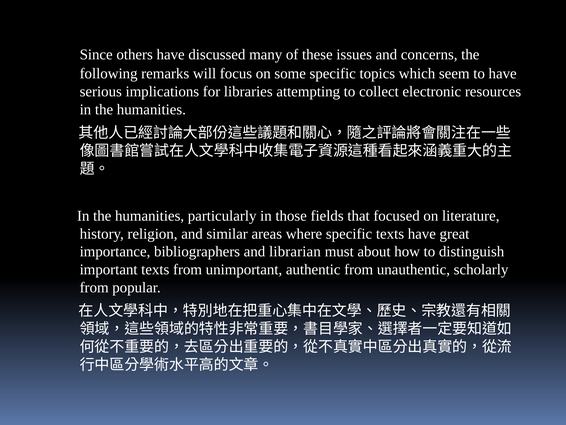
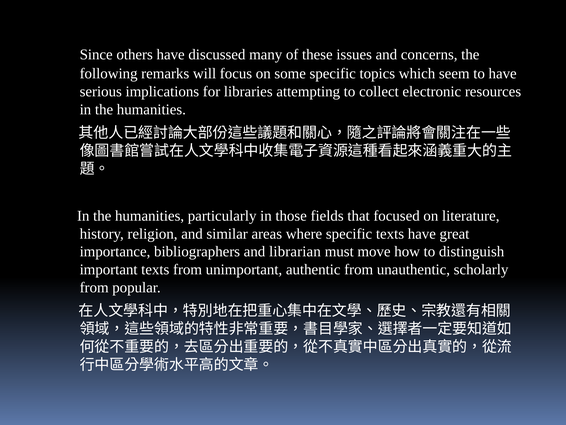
about: about -> move (374, 251)
